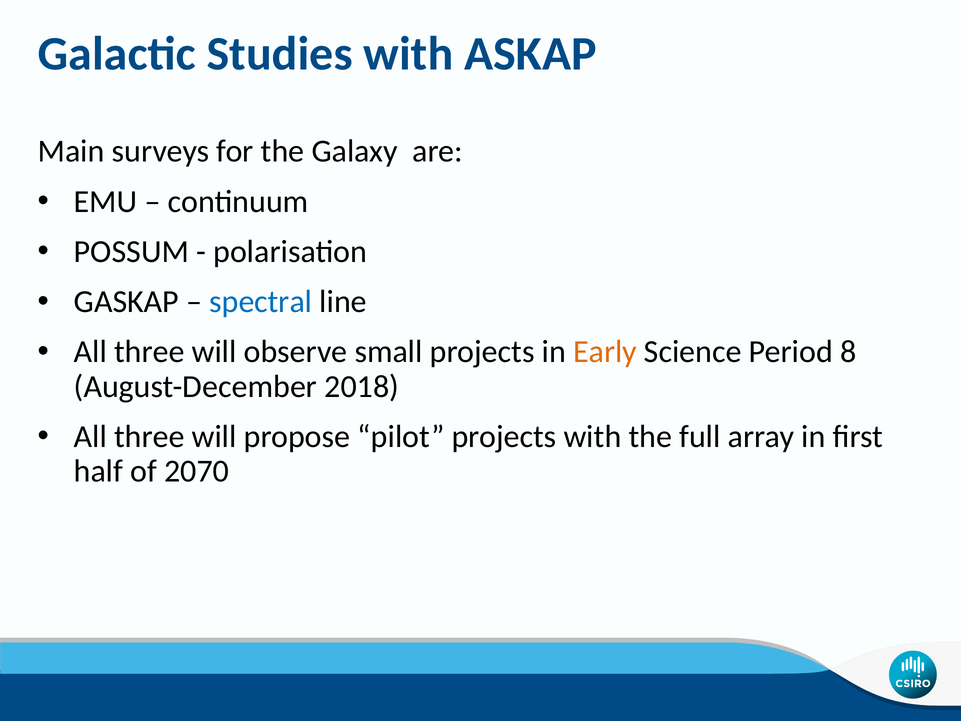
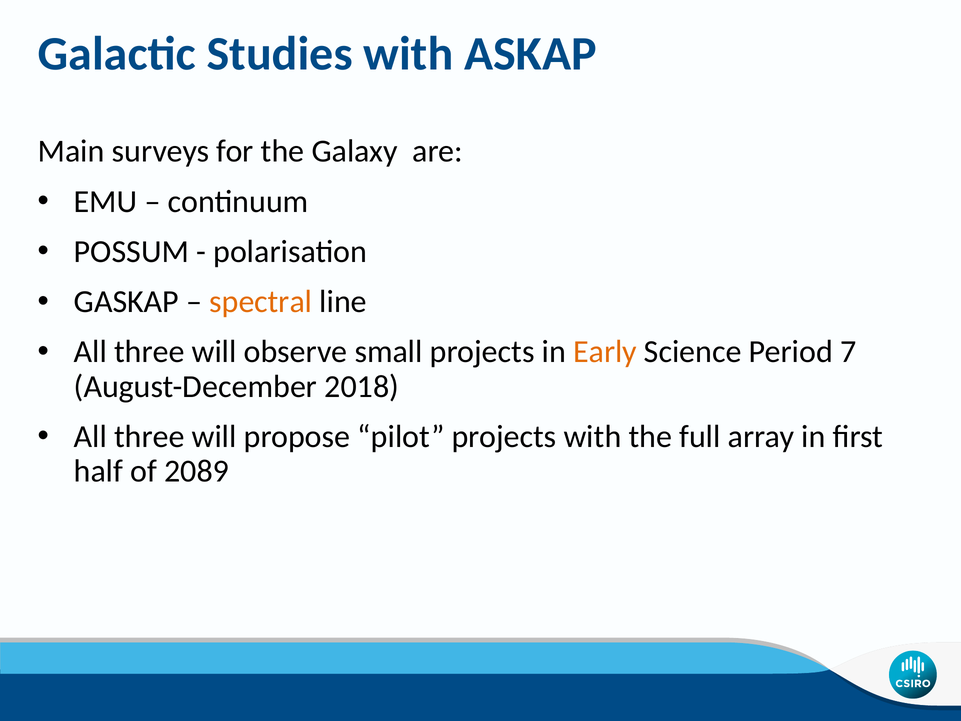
spectral colour: blue -> orange (261, 302)
8: 8 -> 7 (848, 352)
2070: 2070 -> 2089 (197, 471)
